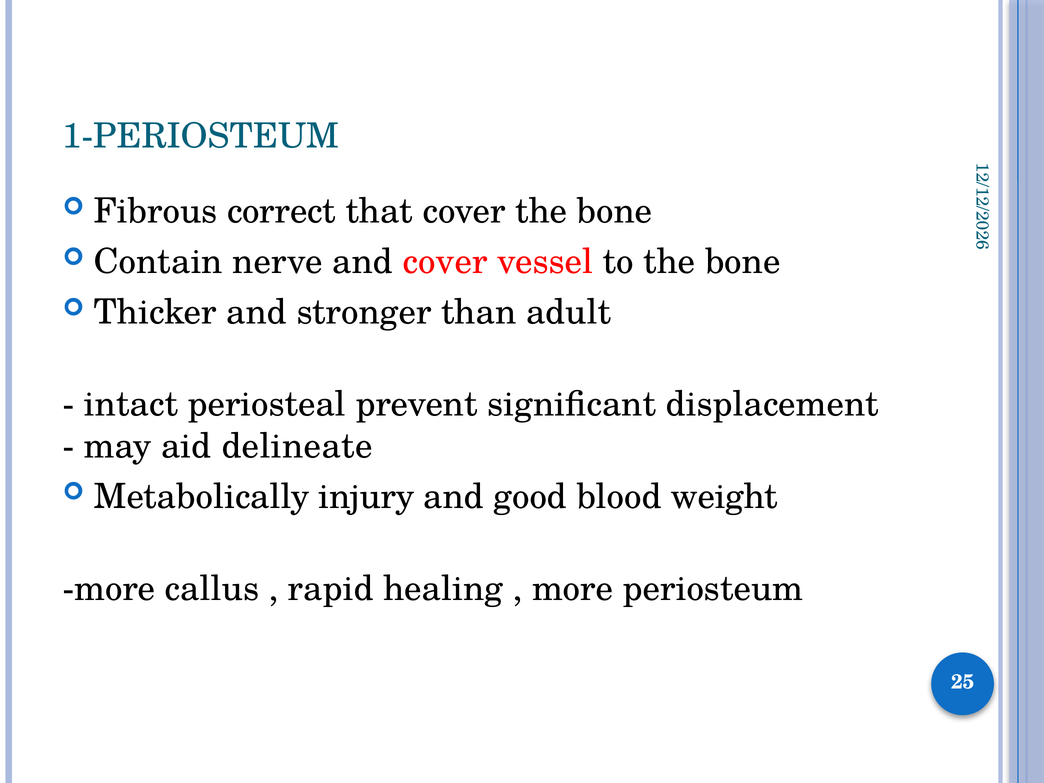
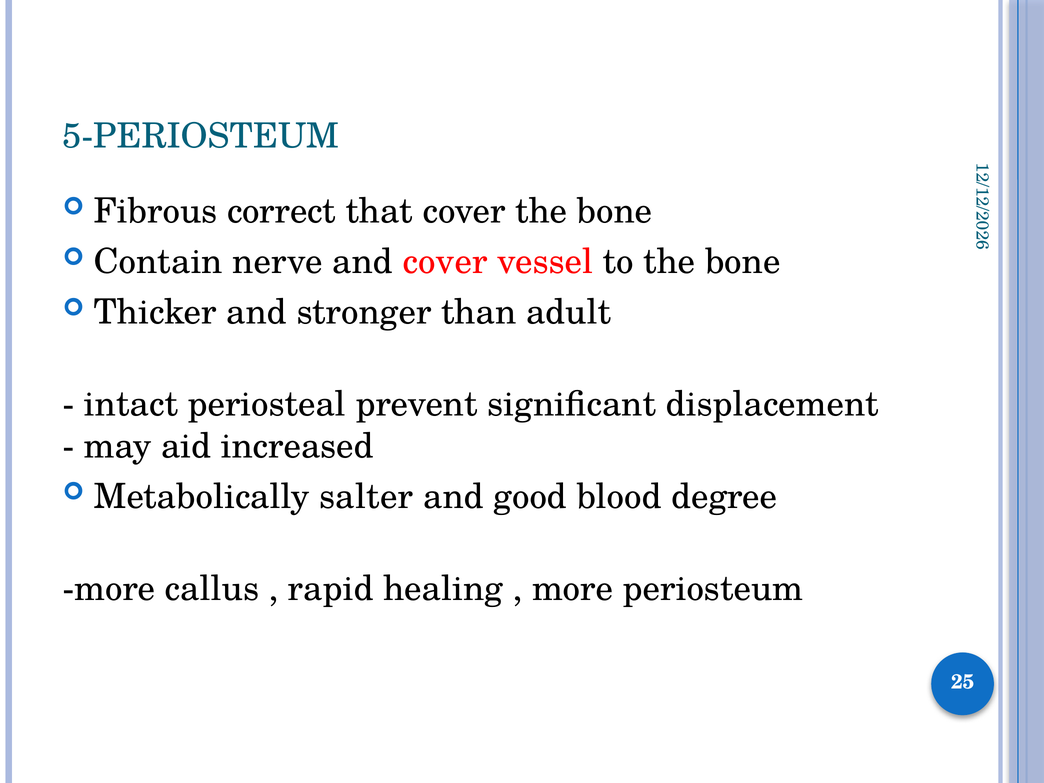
1-PERIOSTEUM: 1-PERIOSTEUM -> 5-PERIOSTEUM (201, 136)
delineate: delineate -> increased (297, 446)
injury: injury -> salter (366, 497)
weight: weight -> degree (724, 497)
